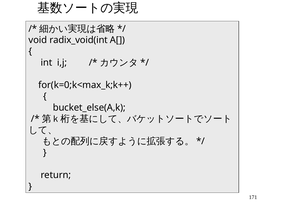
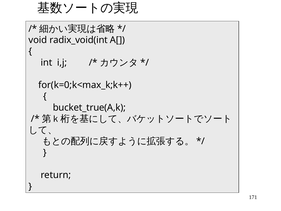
bucket_else(A,k: bucket_else(A,k -> bucket_true(A,k (89, 107)
